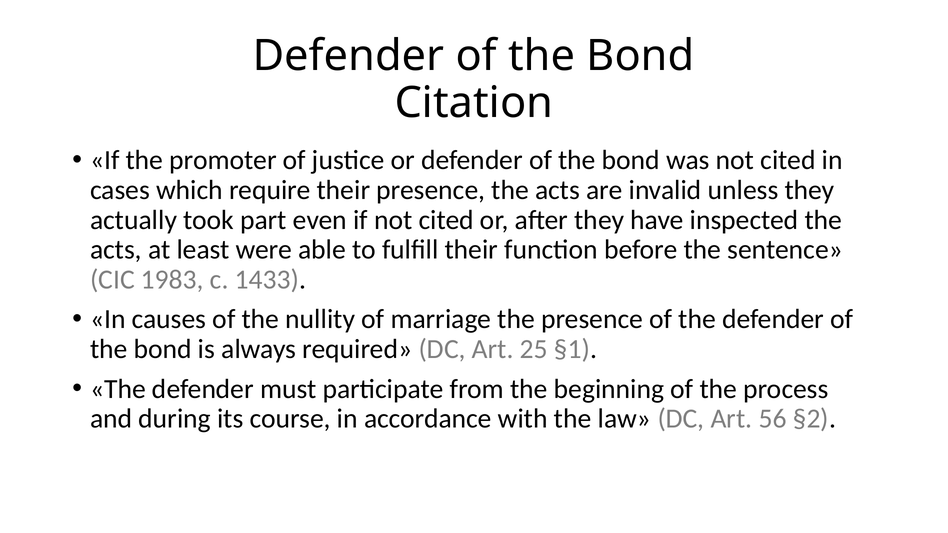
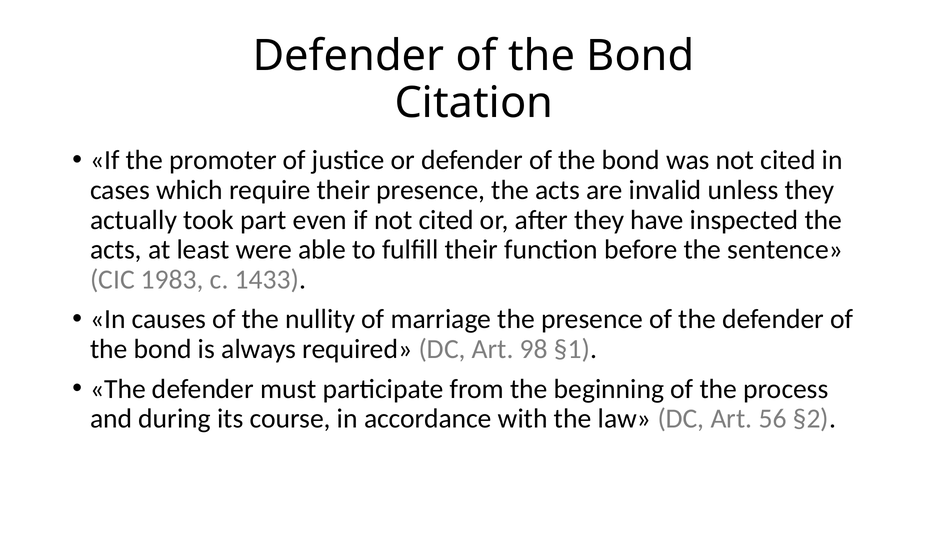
25: 25 -> 98 (534, 349)
